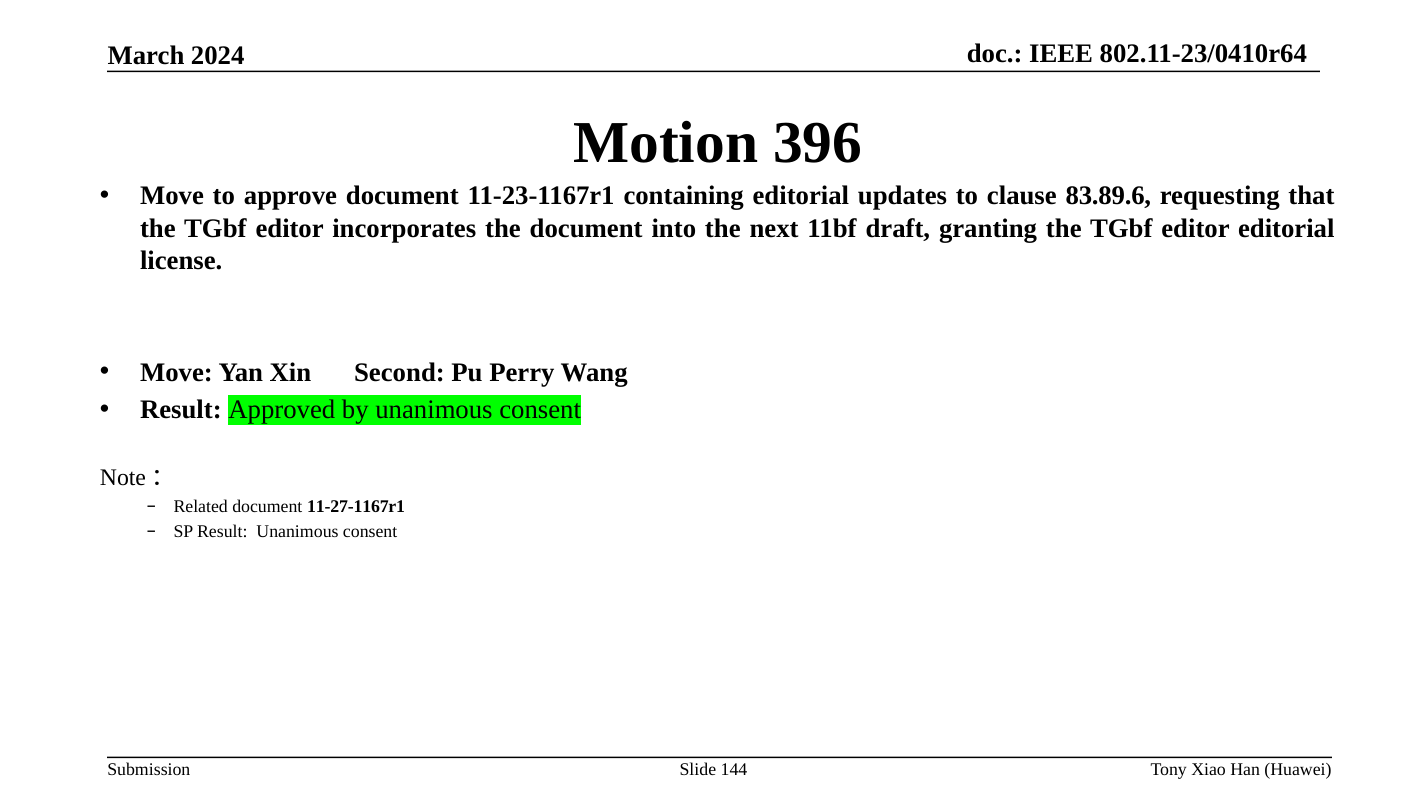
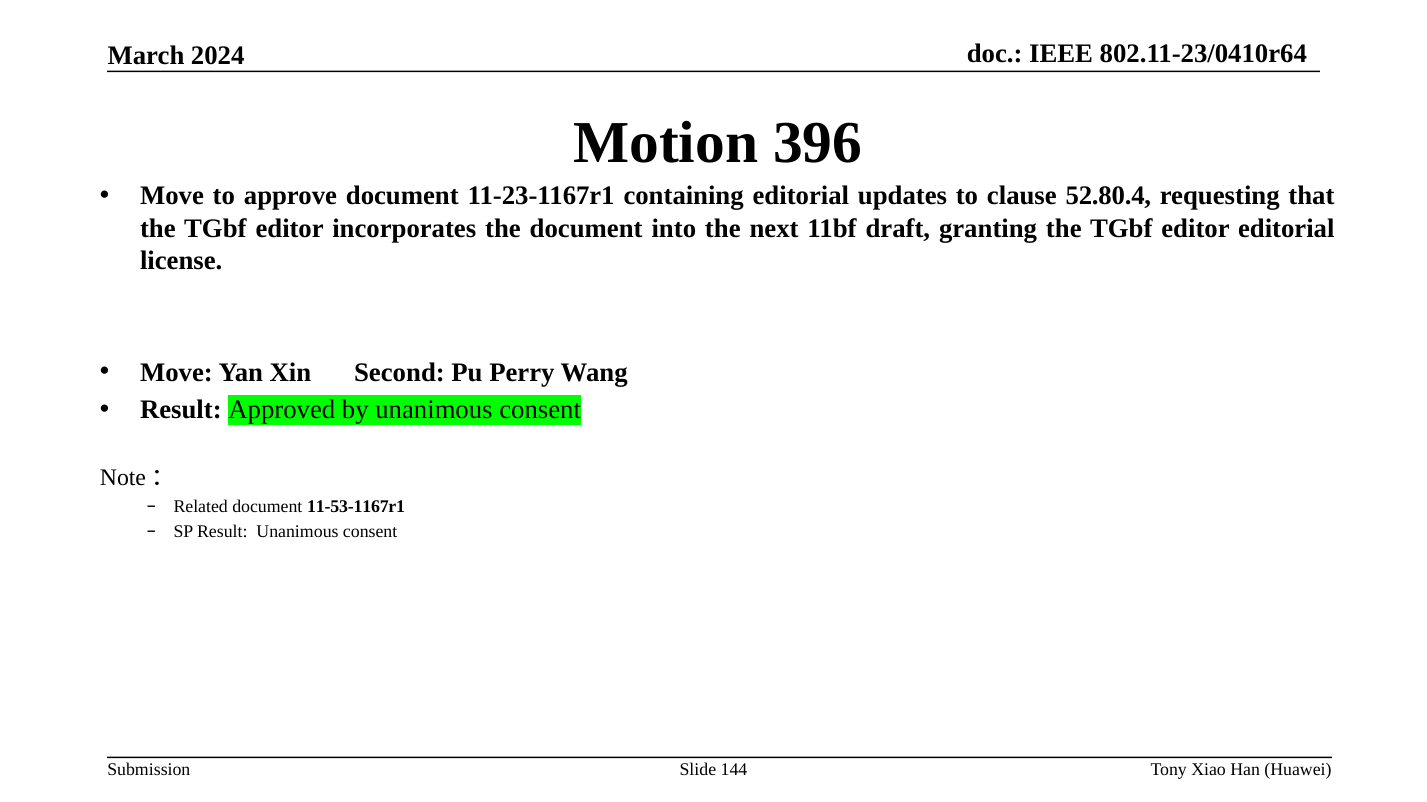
83.89.6: 83.89.6 -> 52.80.4 (1108, 196)
11-27-1167r1: 11-27-1167r1 -> 11-53-1167r1 (356, 507)
